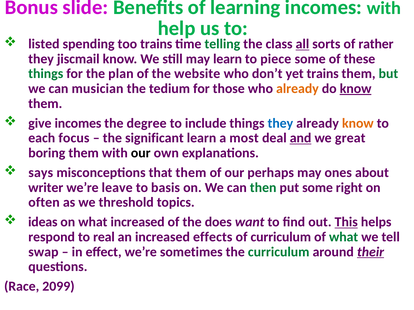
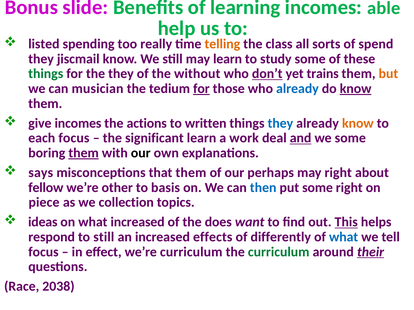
with: with -> able (384, 8)
too trains: trains -> really (156, 44)
telling colour: green -> orange (222, 44)
all underline: present -> none (302, 44)
rather: rather -> spend (376, 44)
piece: piece -> study (276, 59)
the plan: plan -> they (121, 74)
website: website -> without (197, 74)
don’t underline: none -> present (267, 74)
but colour: green -> orange (388, 74)
for underline: none -> present (201, 89)
already colour: orange -> blue (297, 89)
degree: degree -> actions (147, 123)
include: include -> written (206, 123)
most: most -> work (244, 138)
we great: great -> some (350, 138)
them underline: none -> present (84, 153)
may ones: ones -> right (338, 173)
writer: writer -> fellow (46, 188)
leave: leave -> other (117, 188)
then colour: green -> blue (263, 188)
often: often -> piece (44, 203)
threshold: threshold -> collection (126, 203)
to real: real -> still (104, 237)
of curriculum: curriculum -> differently (281, 237)
what colour: green -> blue (344, 237)
swap: swap -> focus (43, 252)
we’re sometimes: sometimes -> curriculum (191, 252)
2099: 2099 -> 2038 (58, 287)
